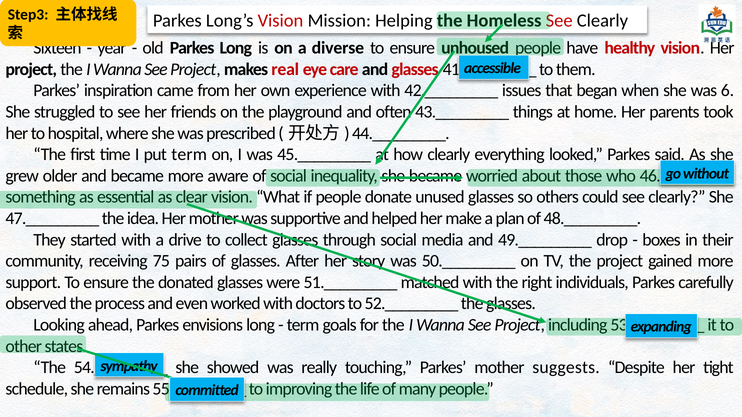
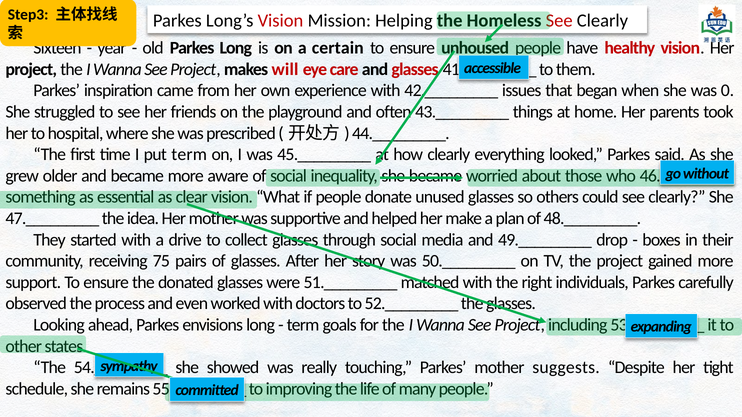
diverse: diverse -> certain (338, 48)
real: real -> will (285, 69)
6: 6 -> 0 (727, 91)
